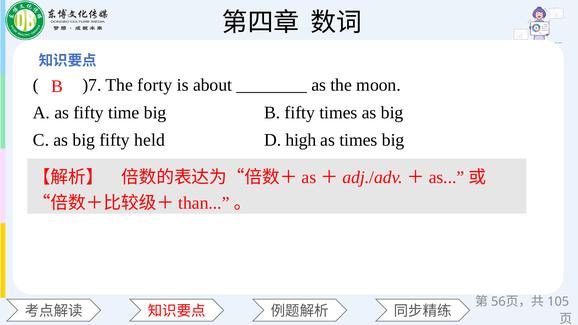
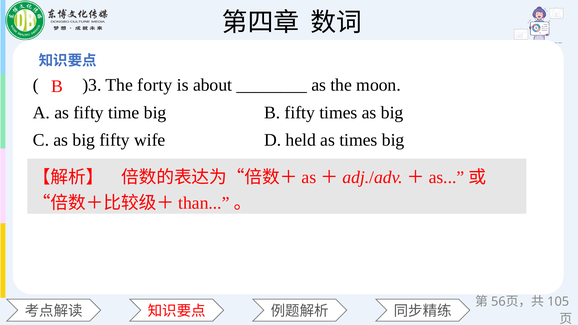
)7: )7 -> )3 (92, 85)
held: held -> wife (150, 140)
high: high -> held (301, 140)
